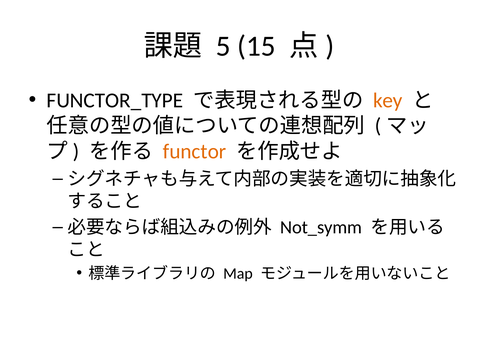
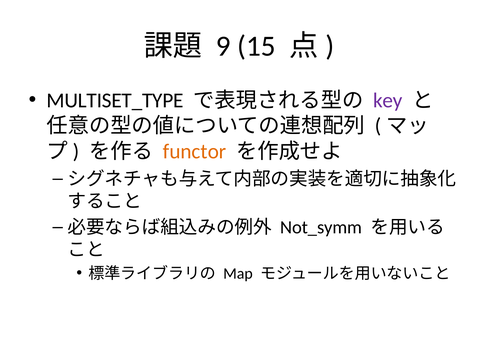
5: 5 -> 9 (223, 46)
FUNCTOR_TYPE: FUNCTOR_TYPE -> MULTISET_TYPE (115, 100)
key colour: orange -> purple (388, 100)
